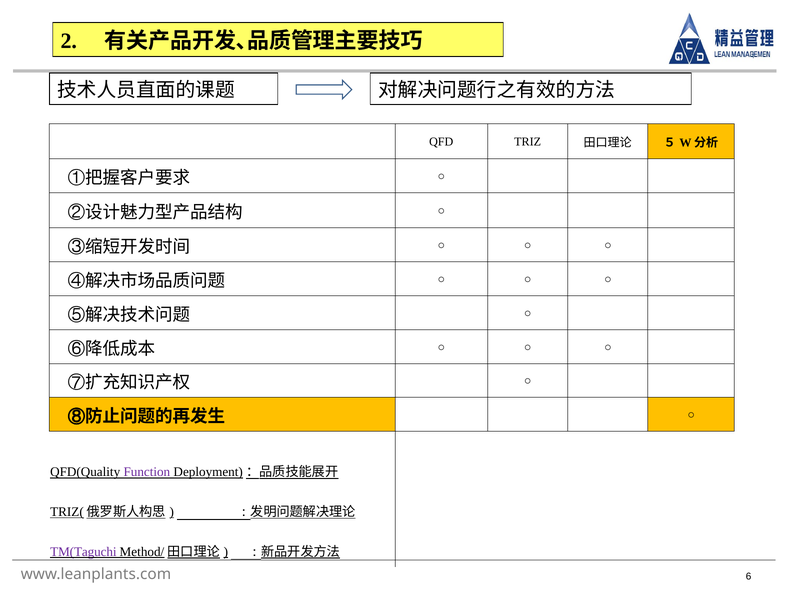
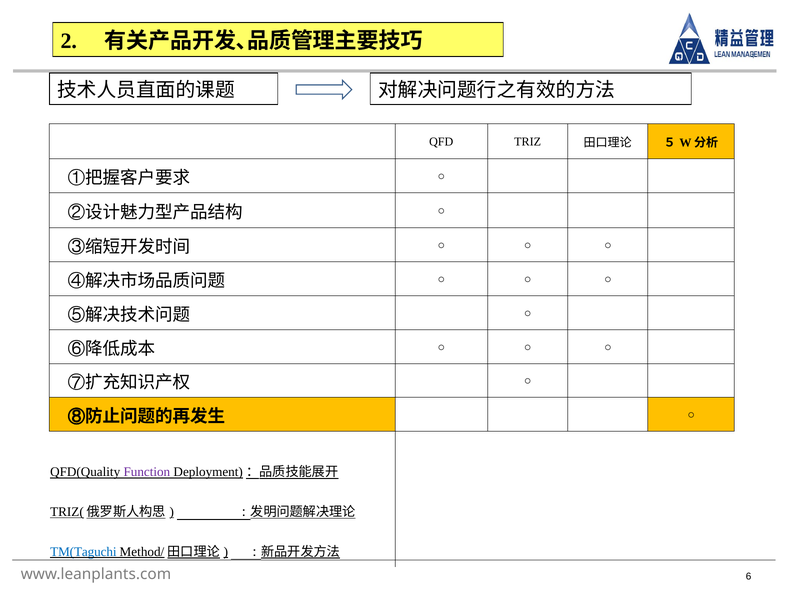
TM(Taguchi colour: purple -> blue (83, 551)
